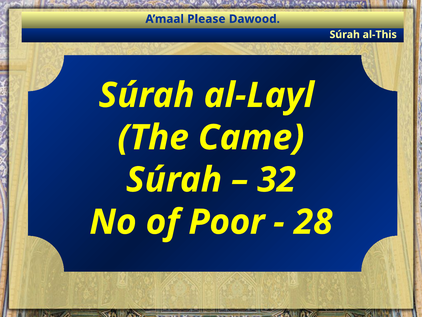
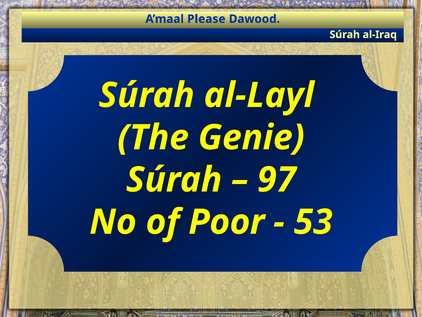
al-This: al-This -> al-Iraq (380, 35)
Came: Came -> Genie (251, 137)
32: 32 -> 97 (277, 180)
28: 28 -> 53 (313, 222)
